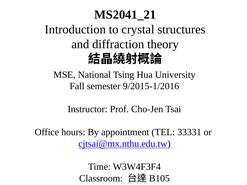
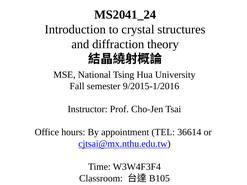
MS2041_21: MS2041_21 -> MS2041_24 (125, 15)
33331: 33331 -> 36614 (189, 132)
